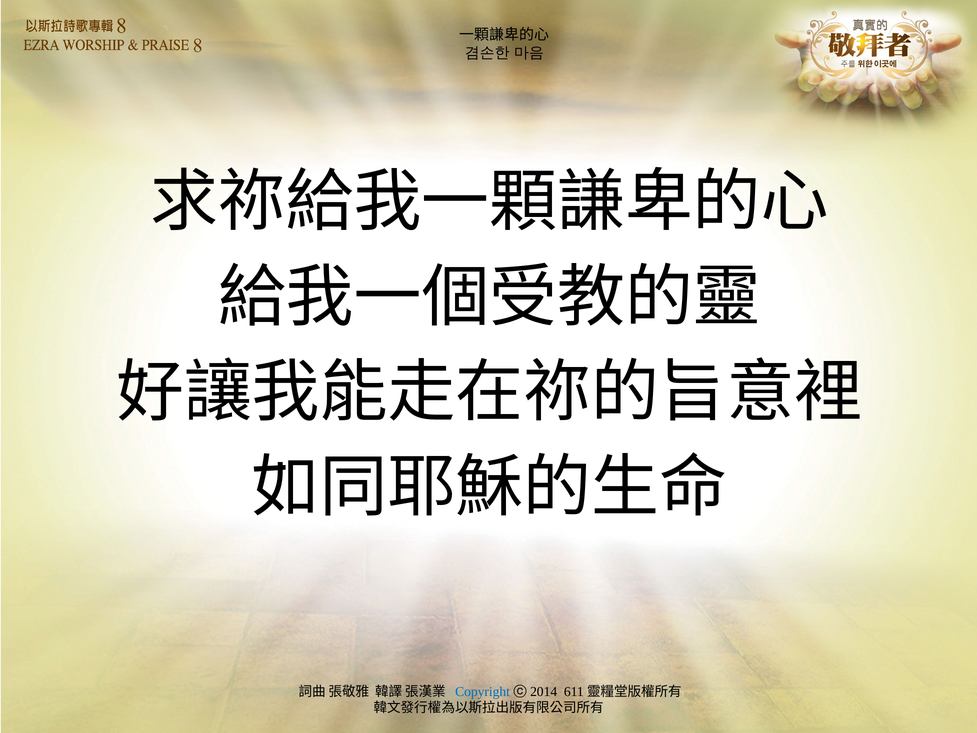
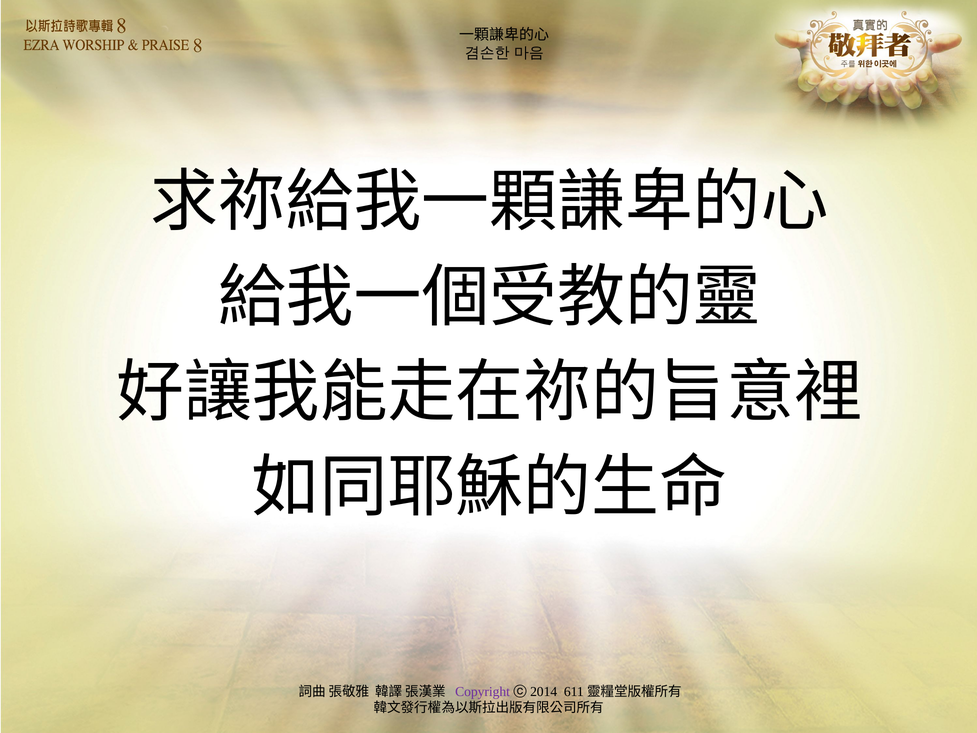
Copyright colour: blue -> purple (483, 691)
